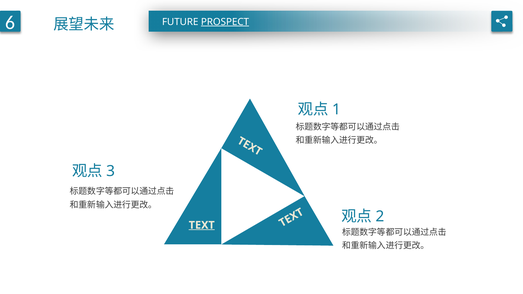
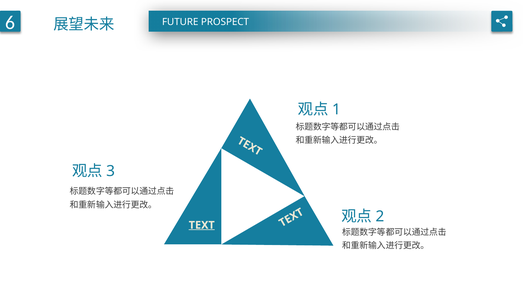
PROSPECT underline: present -> none (225, 22)
